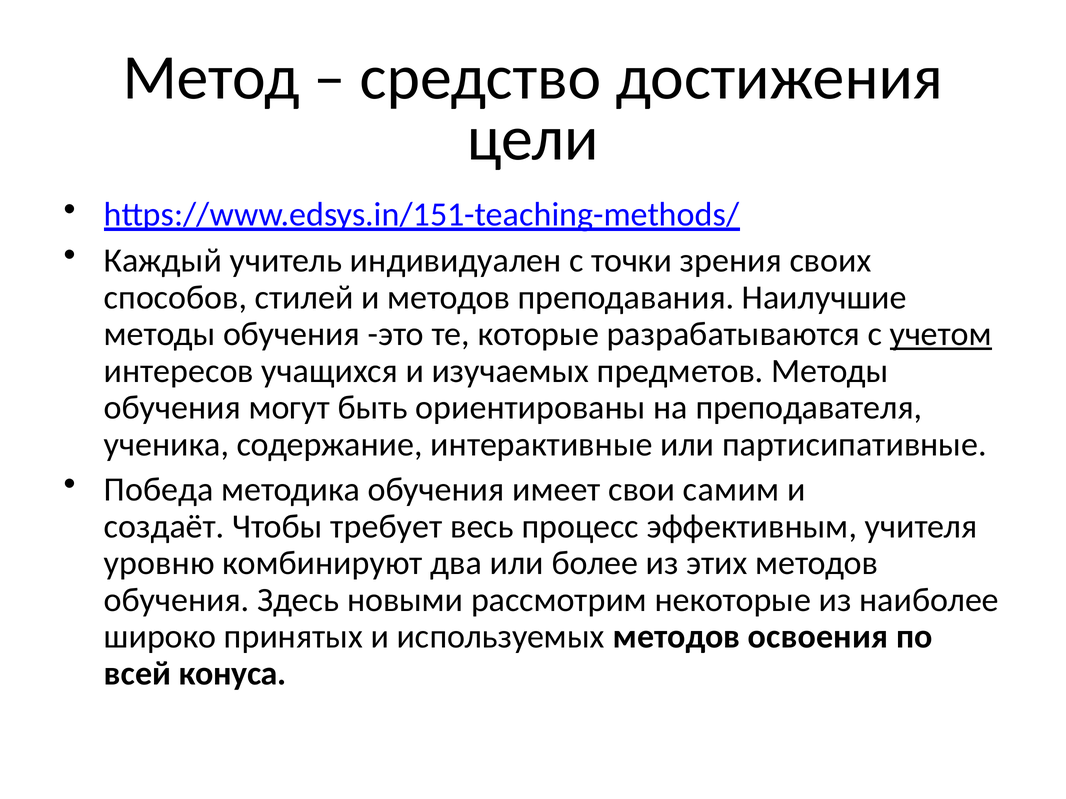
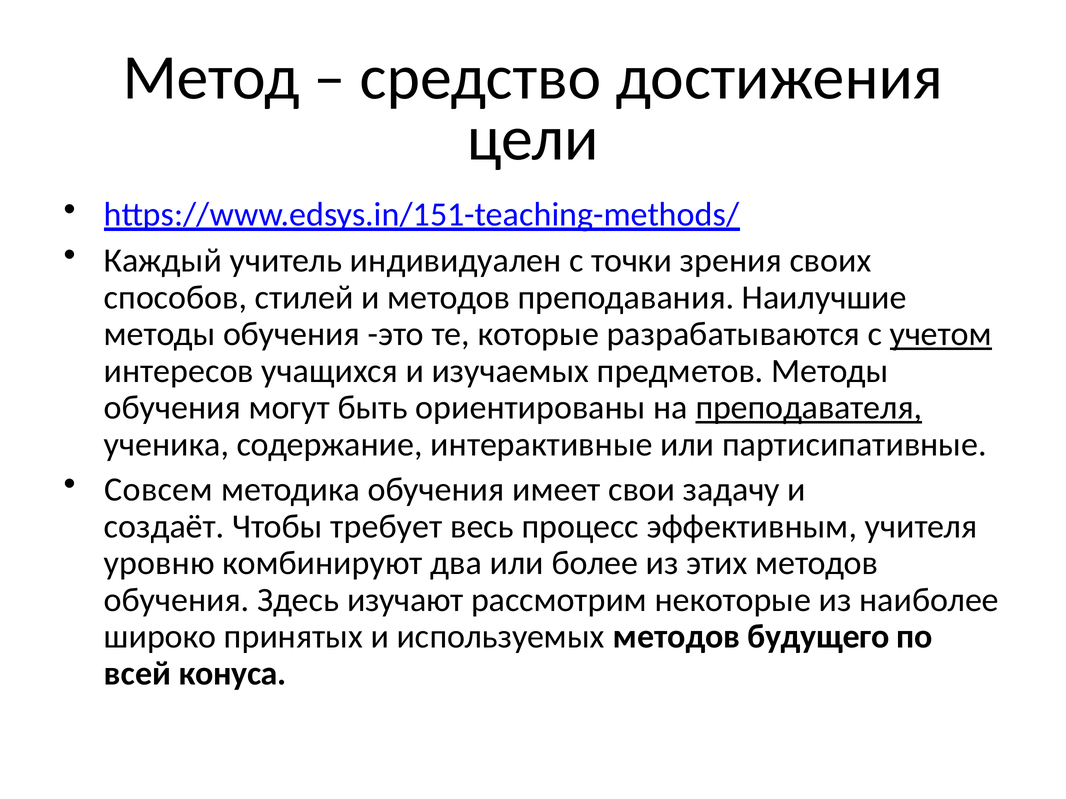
преподавателя underline: none -> present (809, 408)
Победа: Победа -> Совсем (159, 490)
самим: самим -> задачу (731, 490)
новыми: новыми -> изучают (405, 600)
освоения: освоения -> будущего (818, 637)
